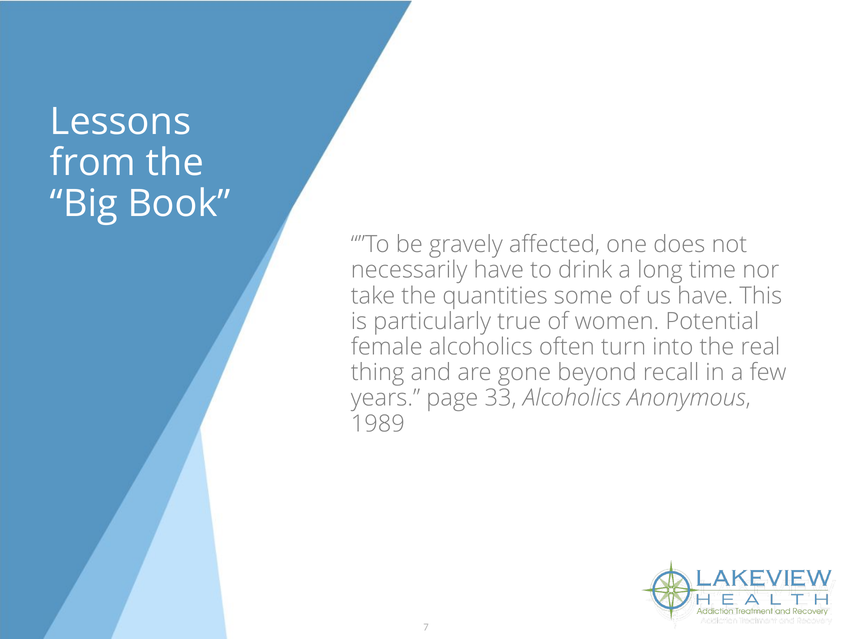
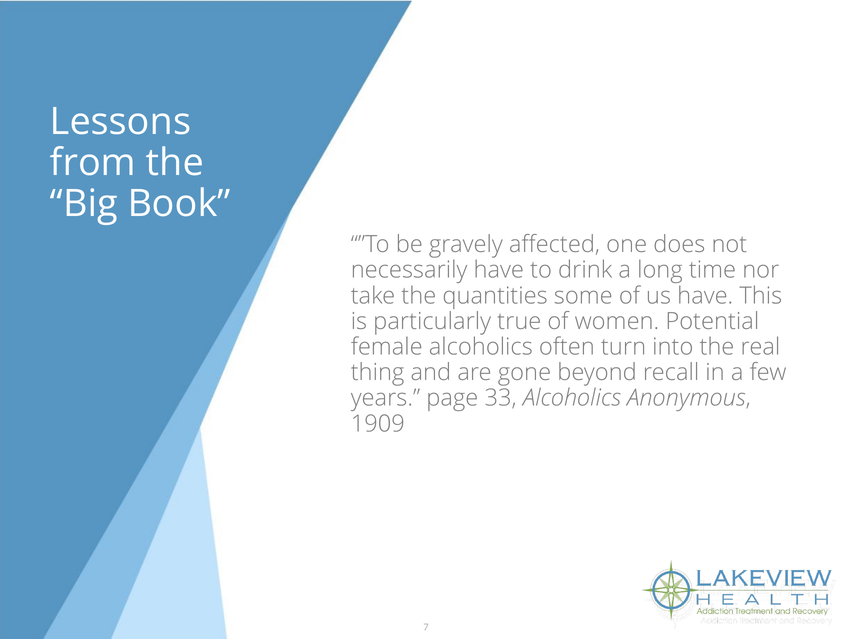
1989: 1989 -> 1909 (378, 424)
